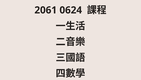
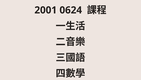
2061: 2061 -> 2001 (46, 10)
